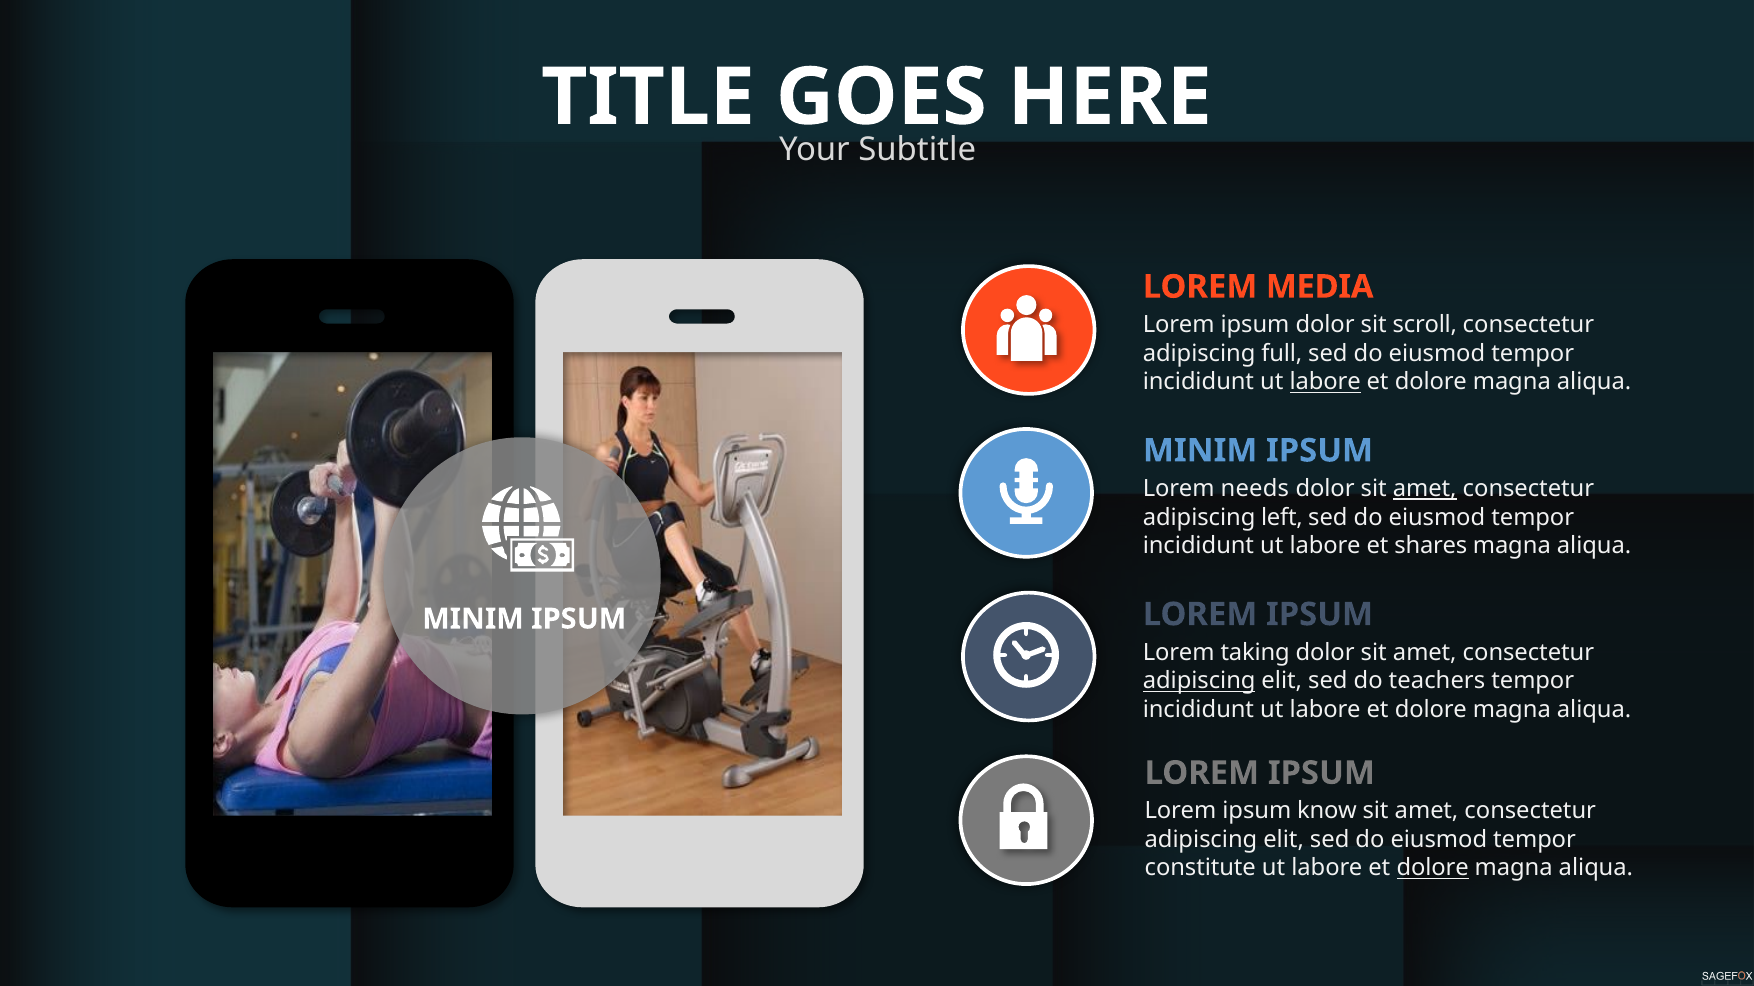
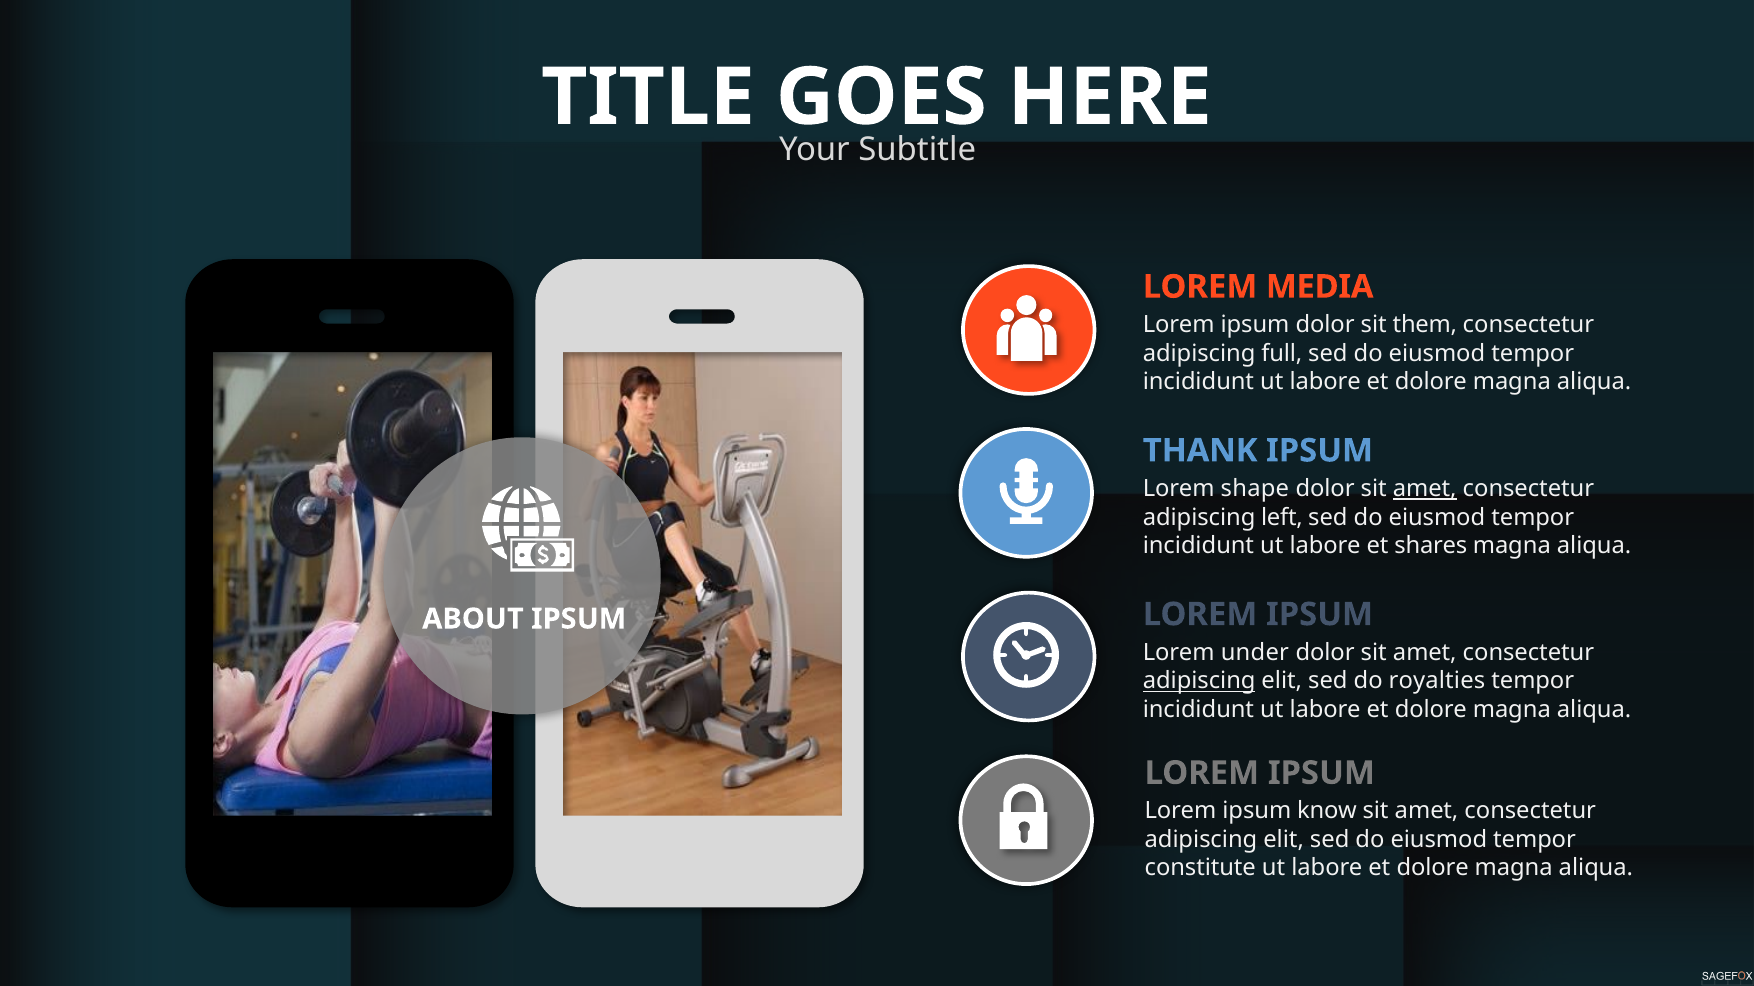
scroll: scroll -> them (1425, 325)
labore underline: present -> none (1325, 382)
MINIM: MINIM -> THANK (1200, 451)
needs: needs -> shape (1255, 489)
MINIM: MINIM -> ABOUT (473, 619)
taking: taking -> under (1255, 653)
teachers: teachers -> royalties (1437, 681)
dolore underline: present -> none (1433, 869)
